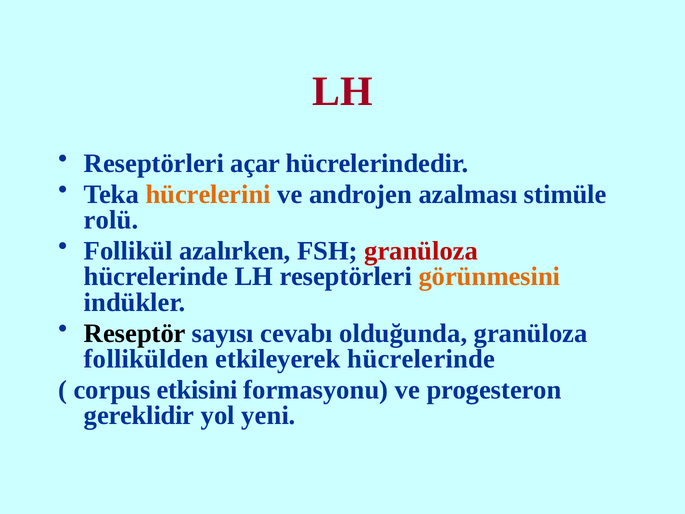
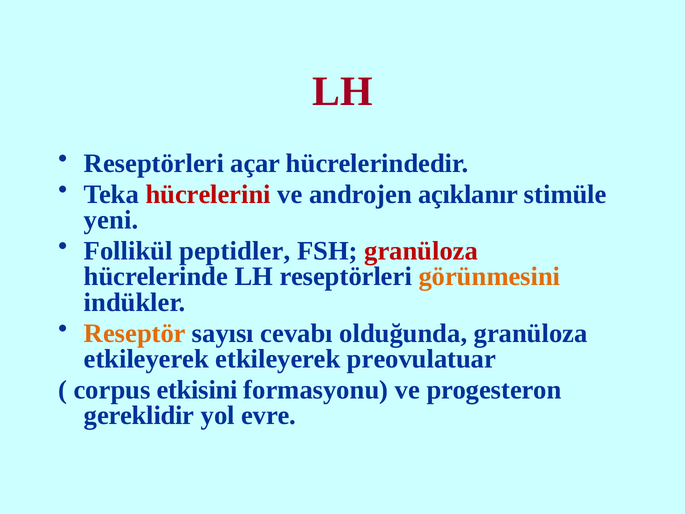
hücrelerini colour: orange -> red (208, 194)
azalması: azalması -> açıklanır (468, 194)
rolü: rolü -> yeni (111, 220)
azalırken: azalırken -> peptidler (235, 251)
Reseptör colour: black -> orange (135, 333)
follikülden: follikülden -> etkileyerek (146, 359)
etkileyerek hücrelerinde: hücrelerinde -> preovulatuar (421, 359)
yeni: yeni -> evre (269, 415)
